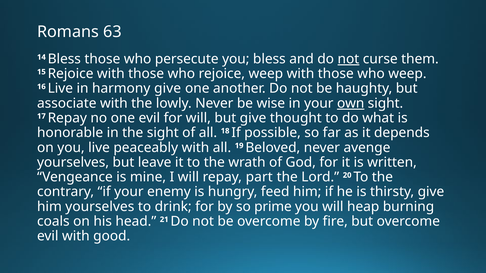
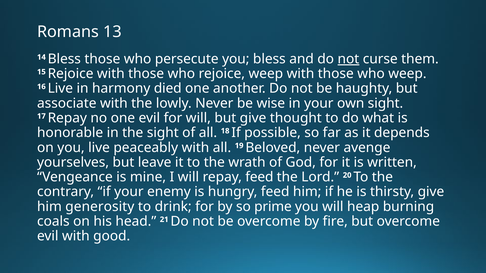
63: 63 -> 13 (112, 32)
harmony give: give -> died (168, 89)
own underline: present -> none (351, 103)
repay part: part -> feed (259, 177)
him yourselves: yourselves -> generosity (100, 207)
